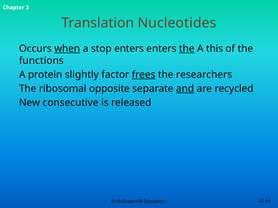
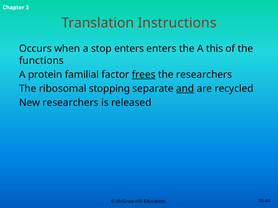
Nucleotides: Nucleotides -> Instructions (177, 23)
when underline: present -> none (67, 49)
the underline: present -> none (187, 49)
slightly: slightly -> familial (82, 75)
opposite: opposite -> stopping (110, 89)
New consecutive: consecutive -> researchers (71, 103)
